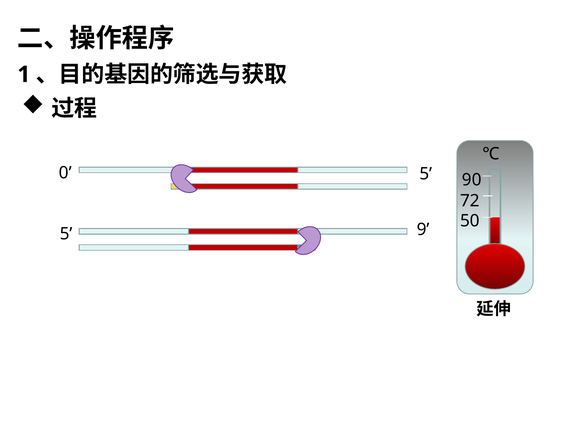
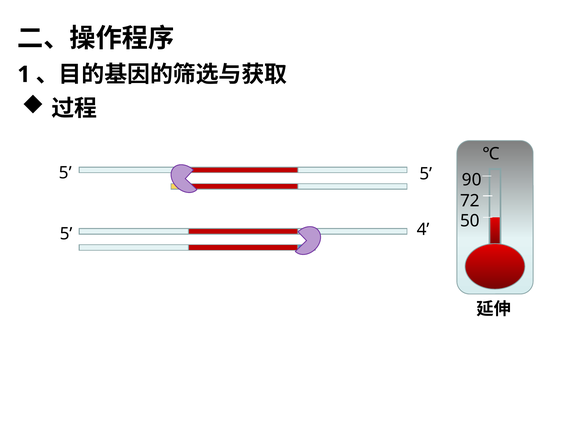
0: 0 -> 5 (65, 173)
9: 9 -> 4 (423, 229)
